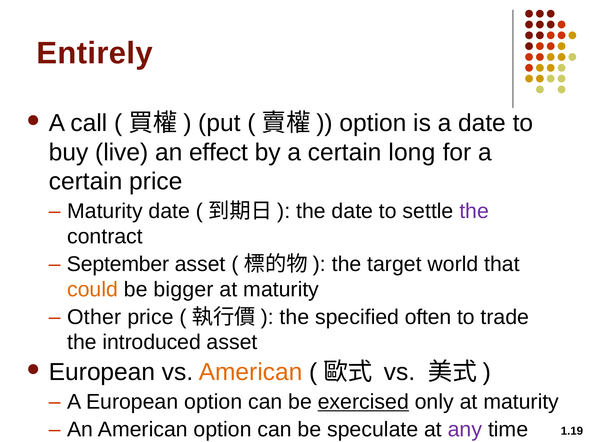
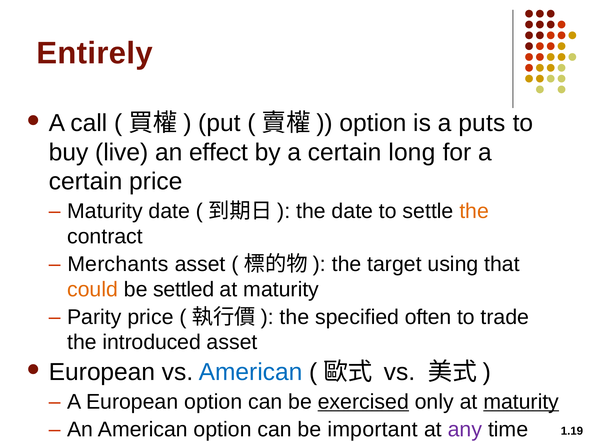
a date: date -> puts (482, 123)
the colour: purple -> orange (474, 211)
September: September -> Merchants (118, 264)
world: world -> using (453, 264)
bigger: bigger -> settled (184, 289)
Other: Other -> Parity (94, 317)
American colour: orange -> blue (251, 372)
maturity underline: none -> present (521, 401)
speculate: speculate -> important (373, 429)
